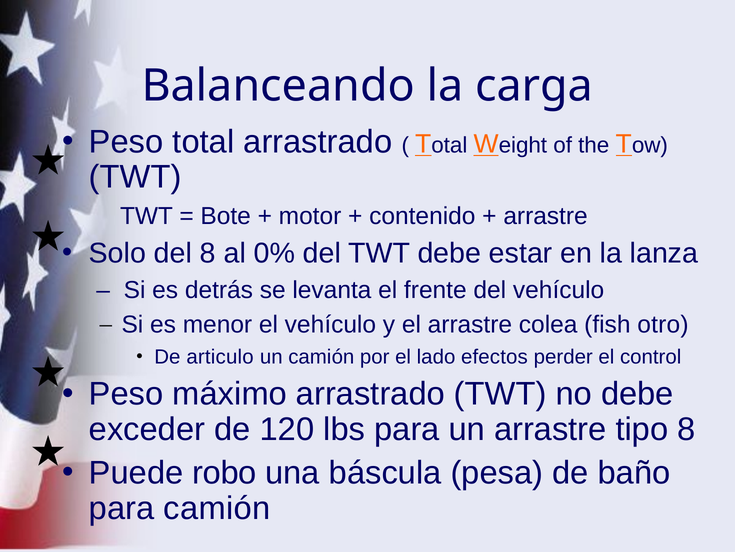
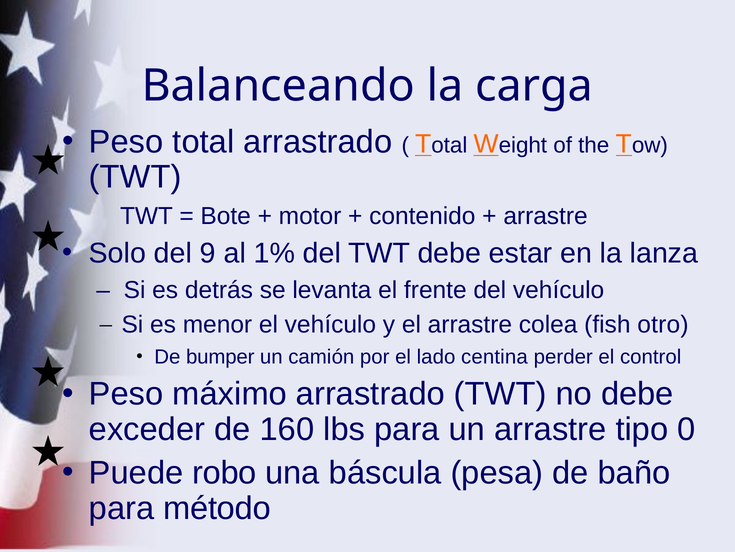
del 8: 8 -> 9 (208, 253)
0%: 0% -> 1% (274, 253)
articulo: articulo -> bumper (220, 357)
efectos: efectos -> centina (494, 357)
120: 120 -> 160 (287, 429)
tipo 8: 8 -> 0 (686, 429)
para camión: camión -> método (217, 508)
